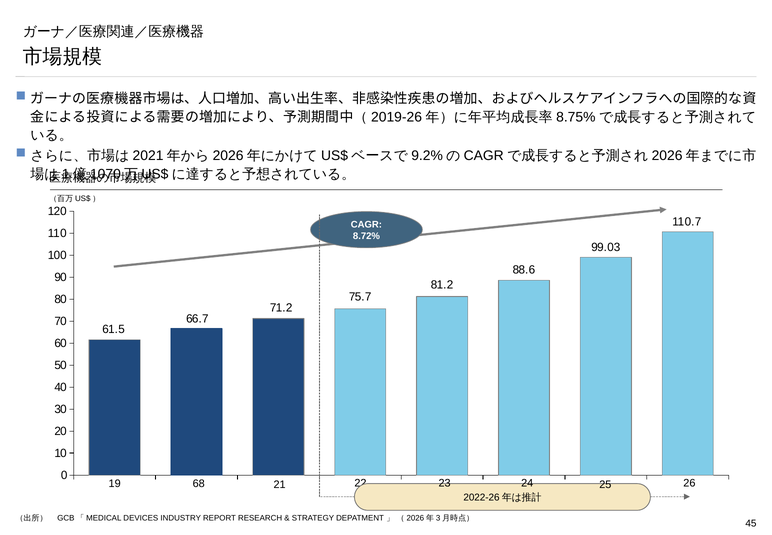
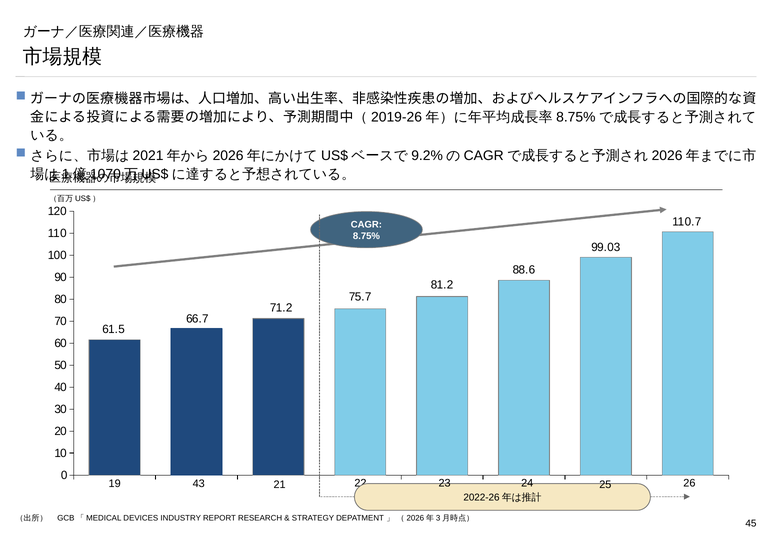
8.72%: 8.72% -> 8.75% (366, 236)
68: 68 -> 43 (199, 483)
